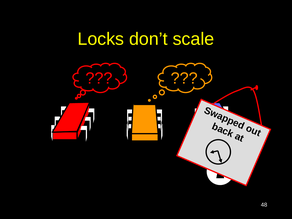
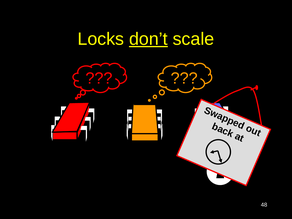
don’t underline: none -> present (148, 39)
